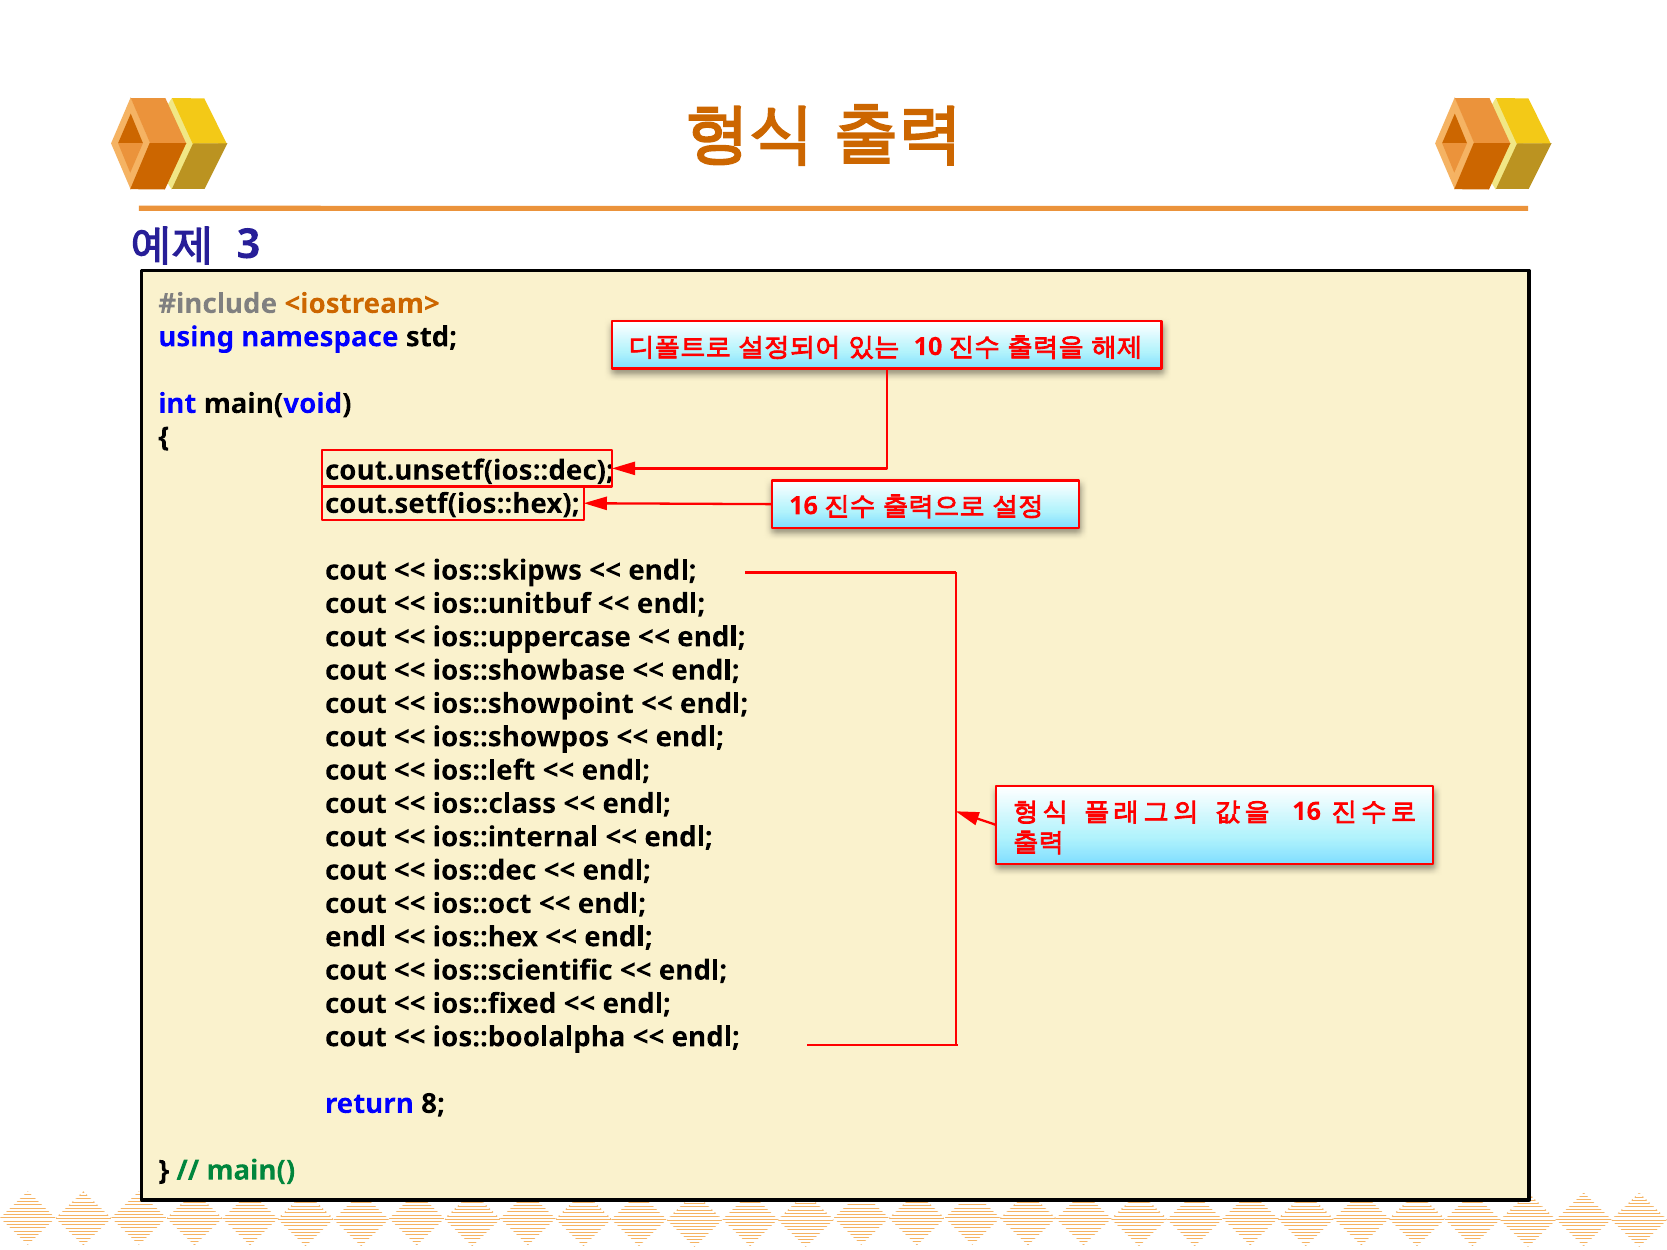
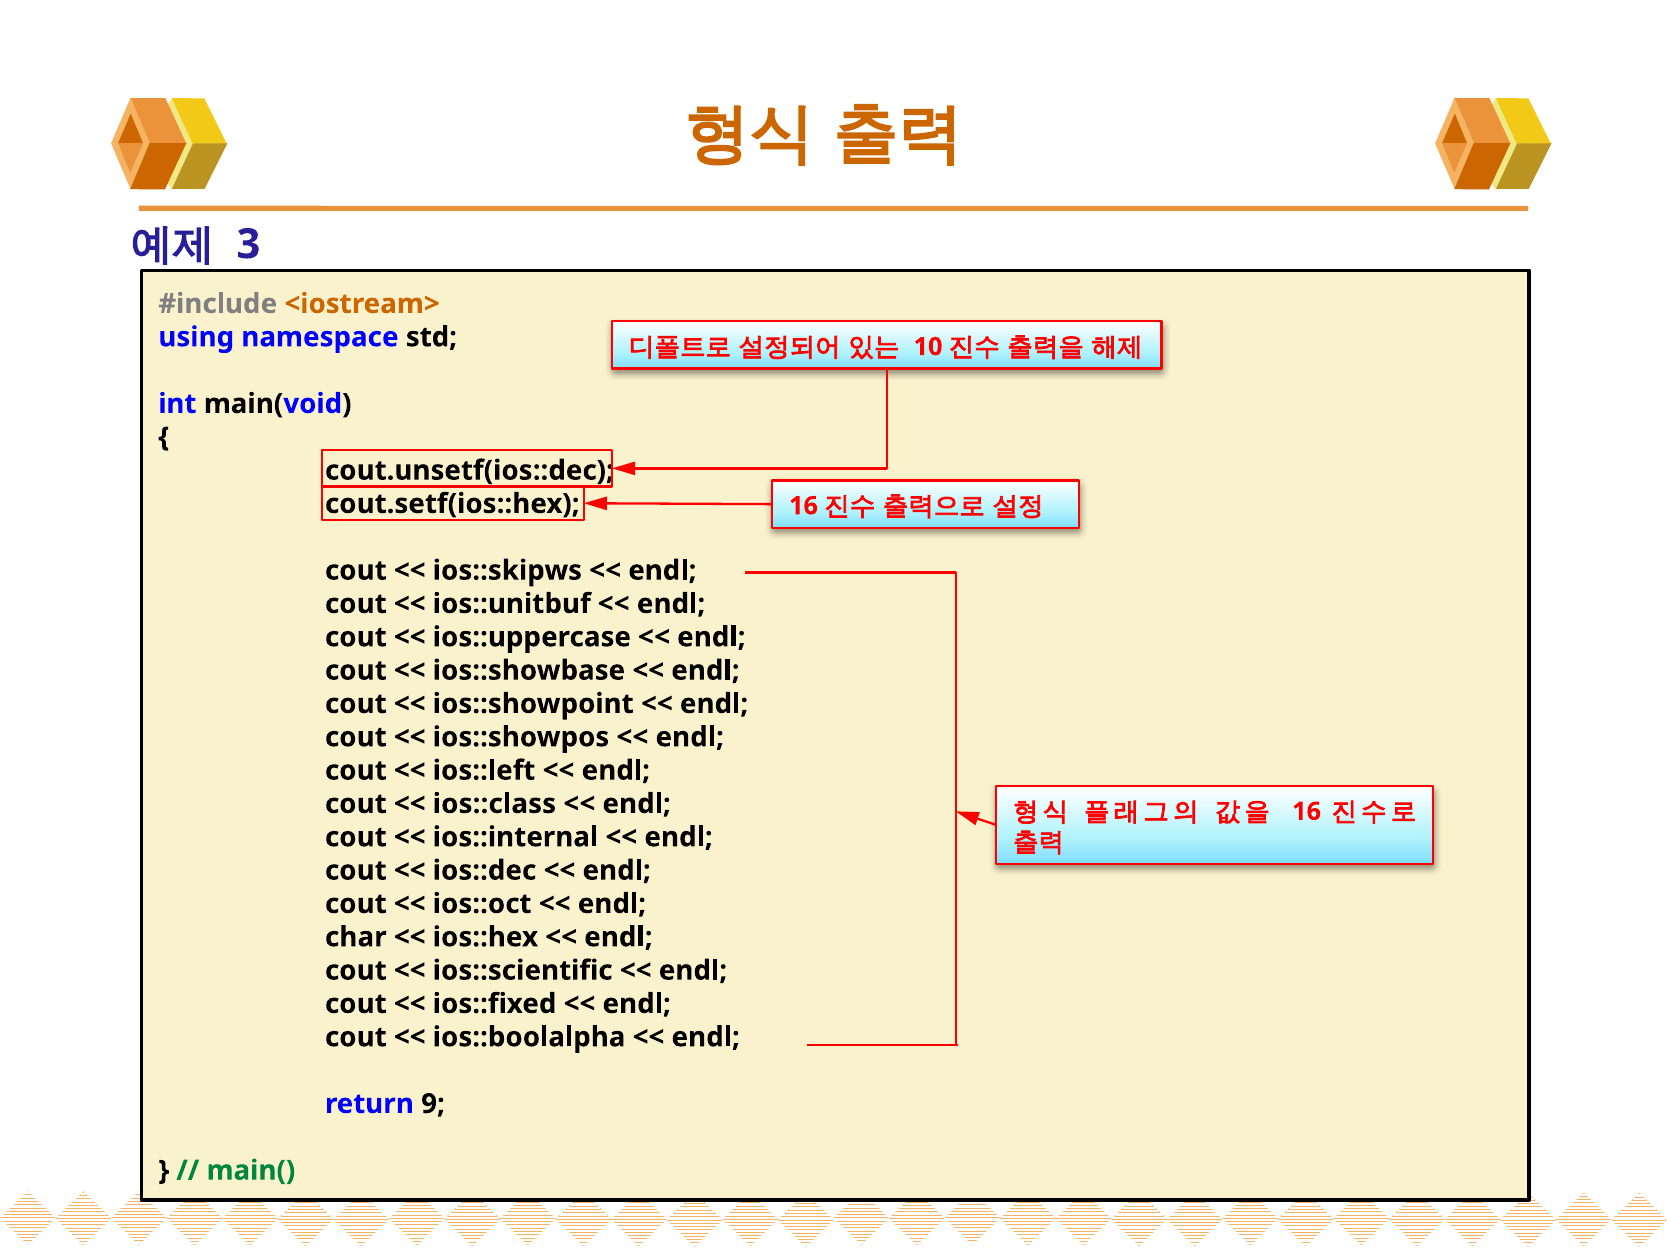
endl: endl -> char (356, 937)
8: 8 -> 9 (433, 1104)
